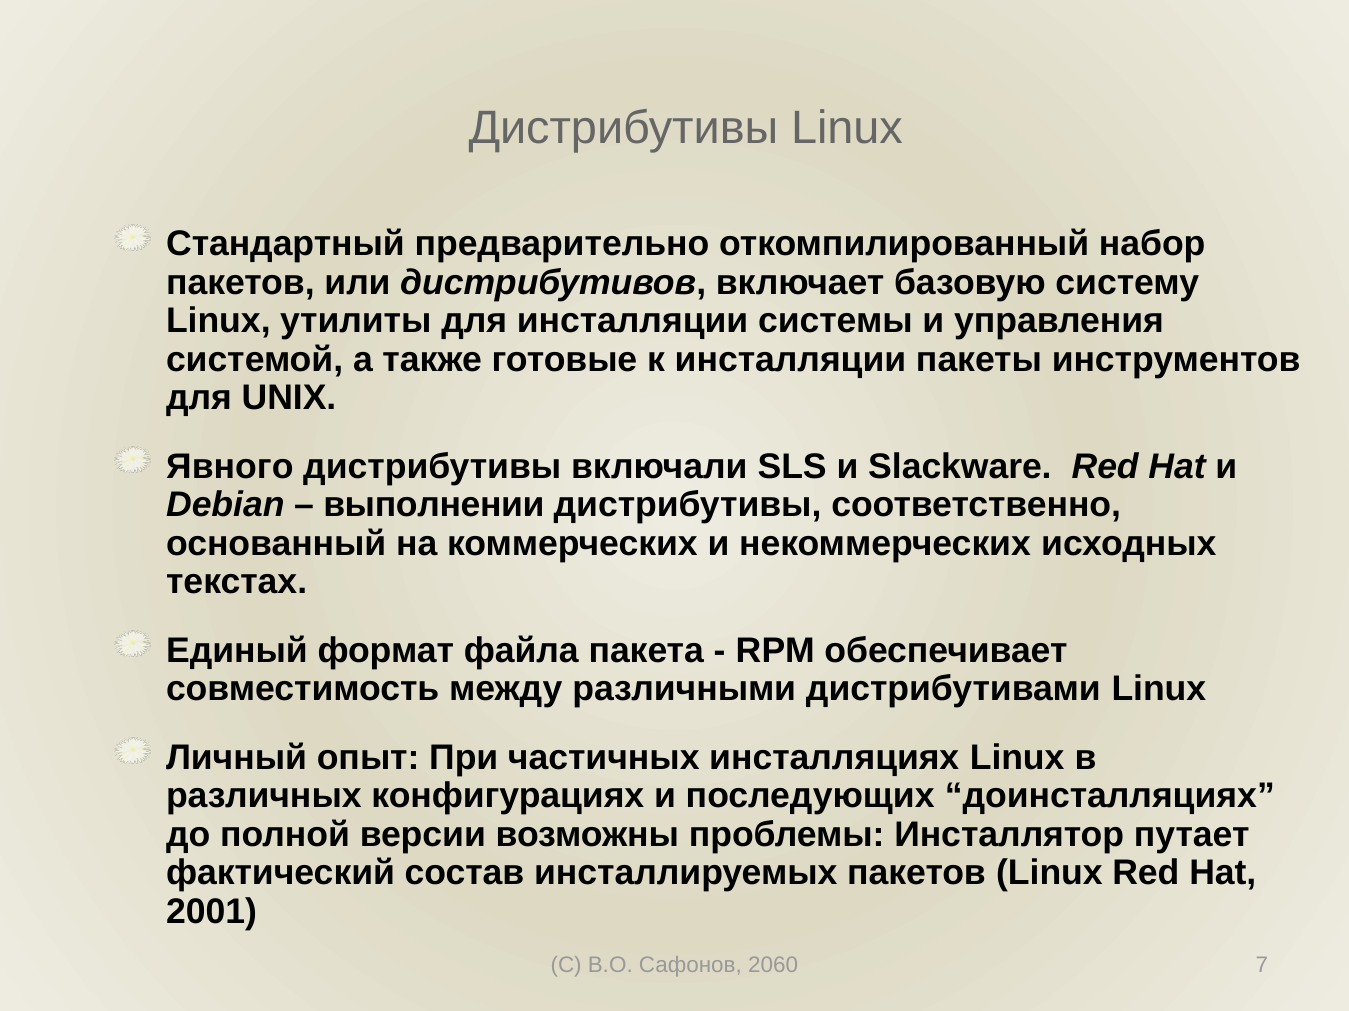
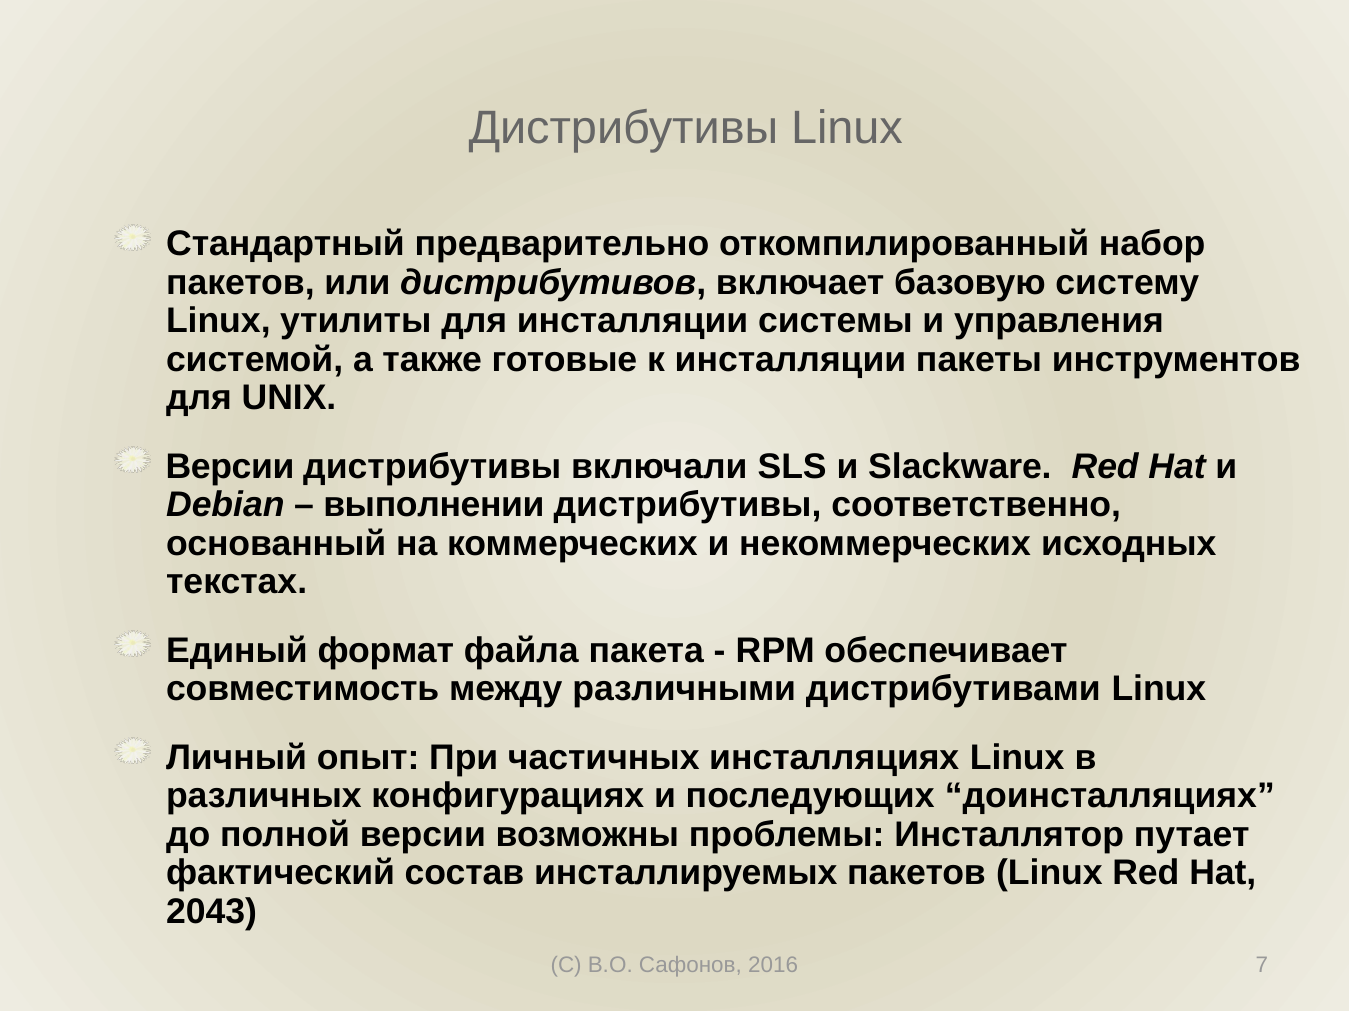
Явного: Явного -> Версии (230, 467)
2001: 2001 -> 2043 (212, 912)
2060: 2060 -> 2016 (773, 966)
